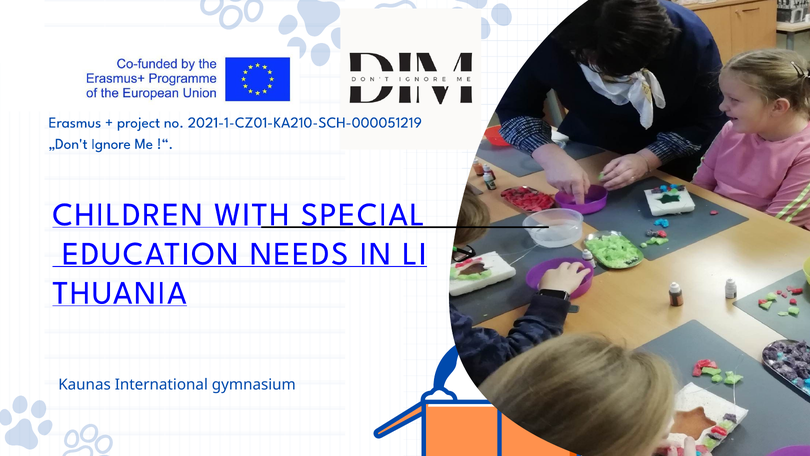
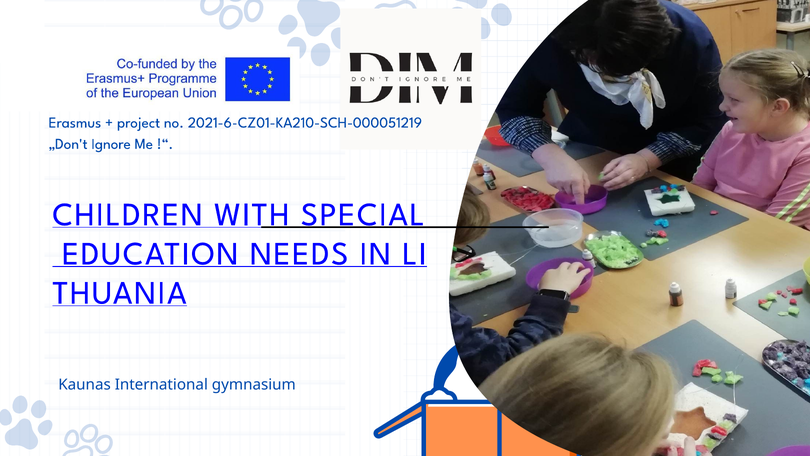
2021-1-CZ01-KA210-SCH-000051219: 2021-1-CZ01-KA210-SCH-000051219 -> 2021-6-CZ01-KA210-SCH-000051219 (305, 122)
